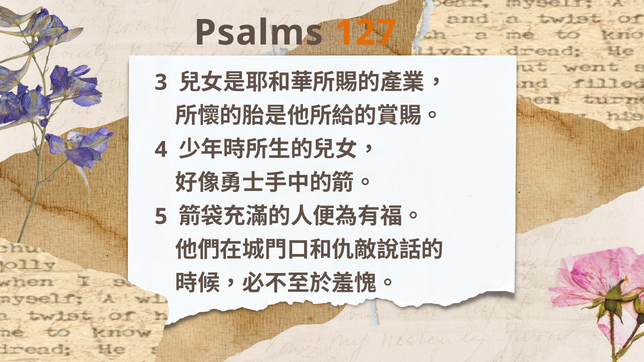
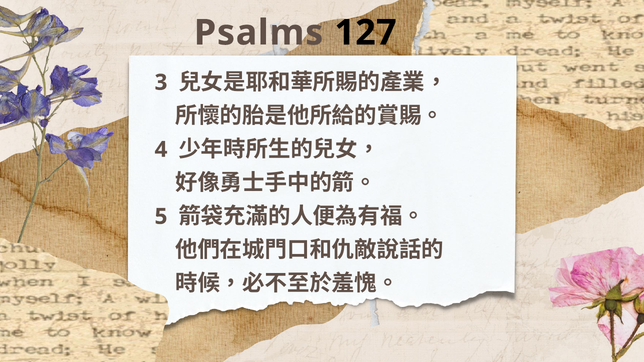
127 colour: orange -> black (366, 33)
